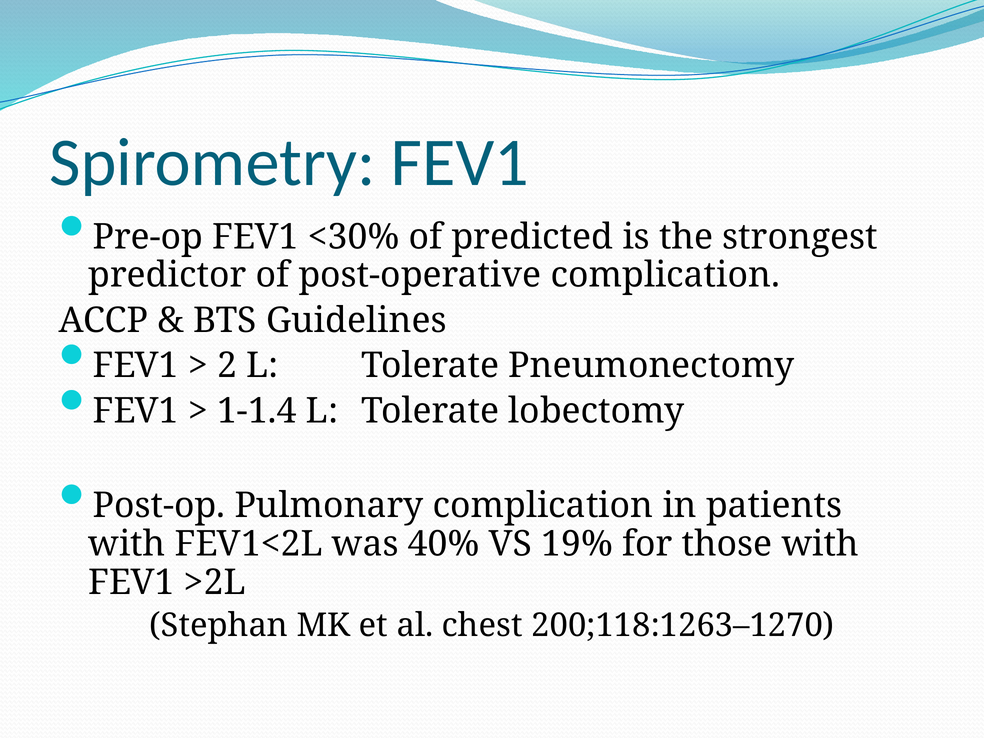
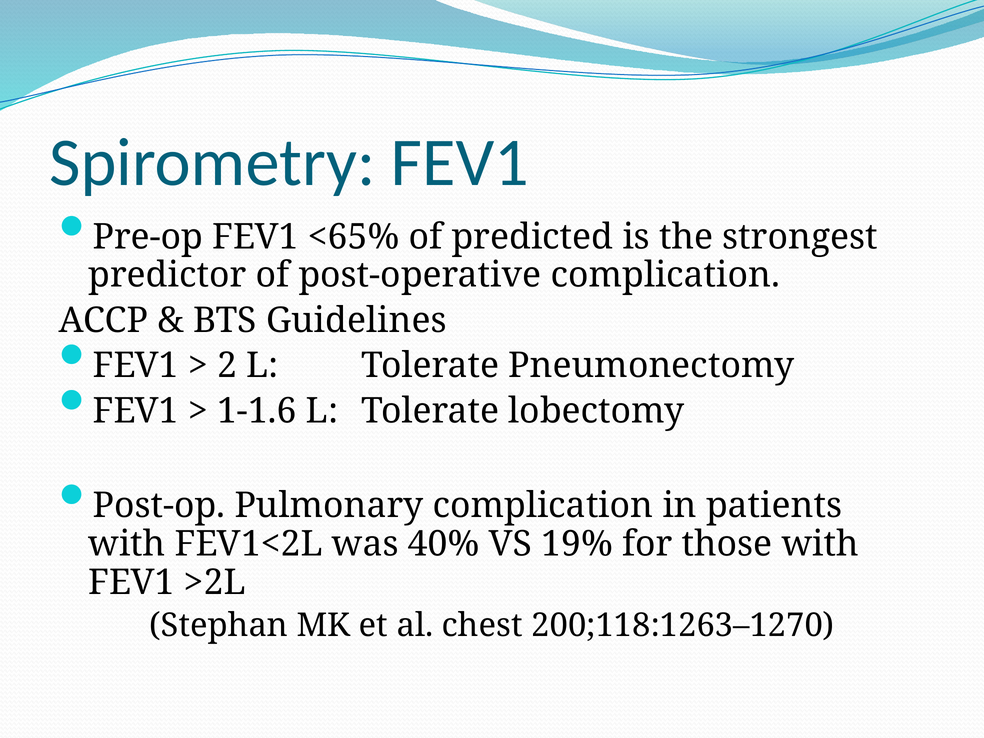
<30%: <30% -> <65% (354, 237)
1-1.4: 1-1.4 -> 1-1.6 (257, 411)
